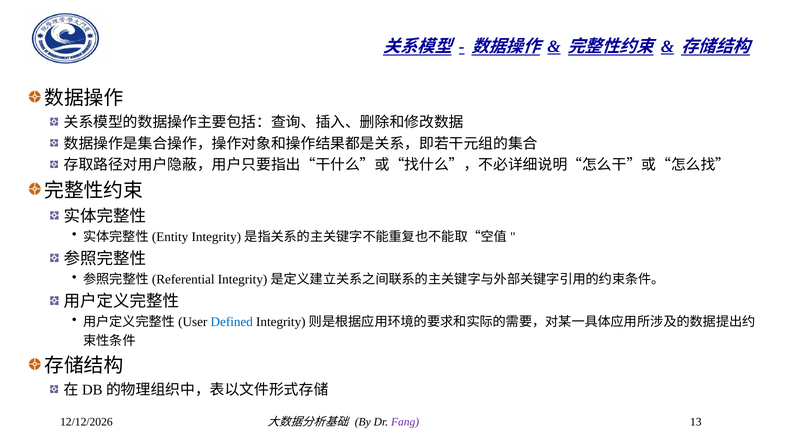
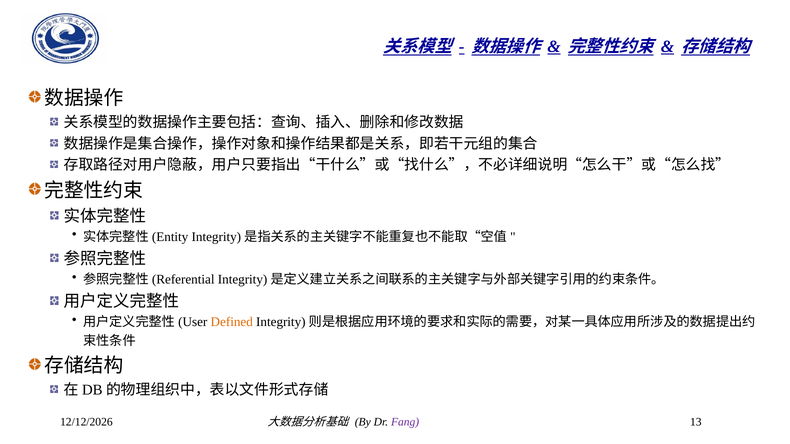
Defined colour: blue -> orange (232, 322)
